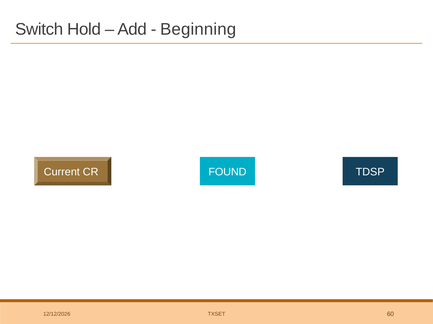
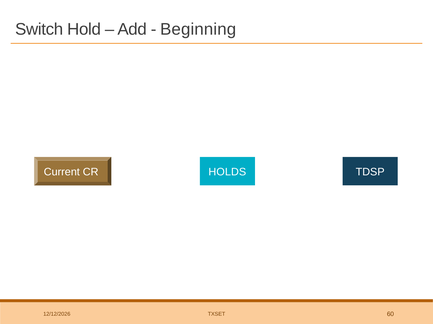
FOUND: FOUND -> HOLDS (227, 172)
